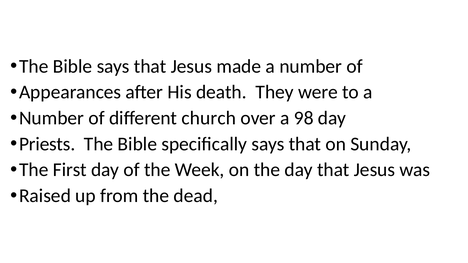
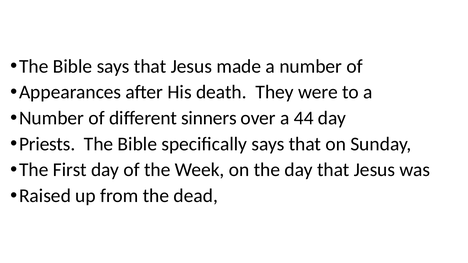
church: church -> sinners (209, 118)
98: 98 -> 44 (304, 118)
